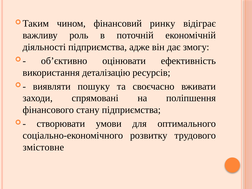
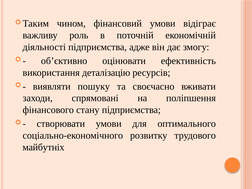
фінансовий ринку: ринку -> умови (163, 24)
змістовне: змістовне -> майбутніх (43, 147)
